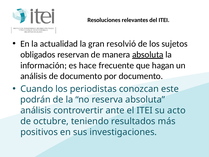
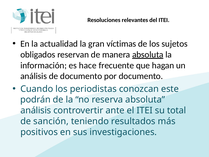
resolvió: resolvió -> víctimas (121, 44)
acto: acto -> total (177, 110)
octubre: octubre -> sanción (51, 121)
